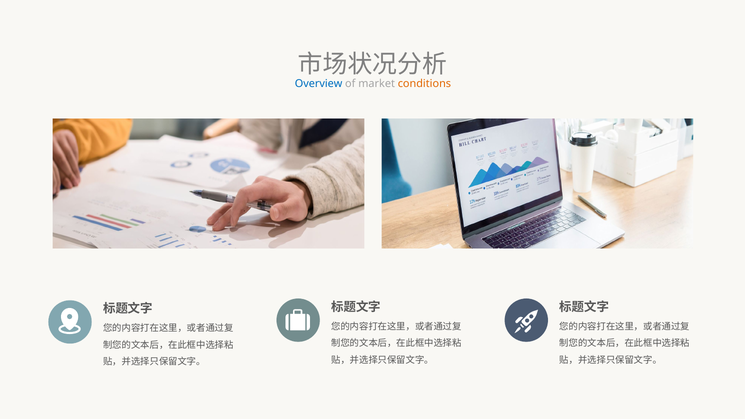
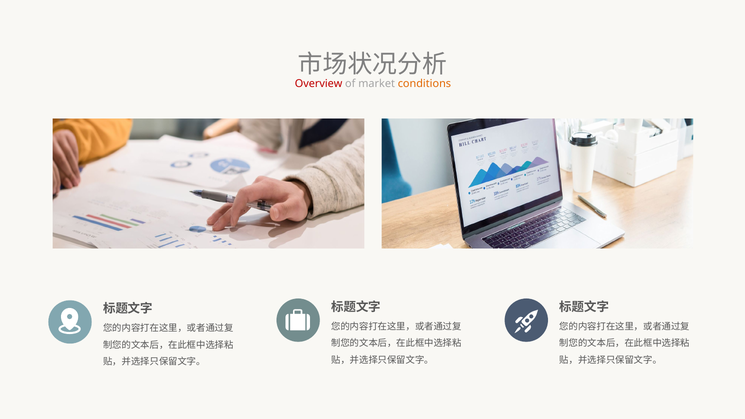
Overview colour: blue -> red (319, 84)
